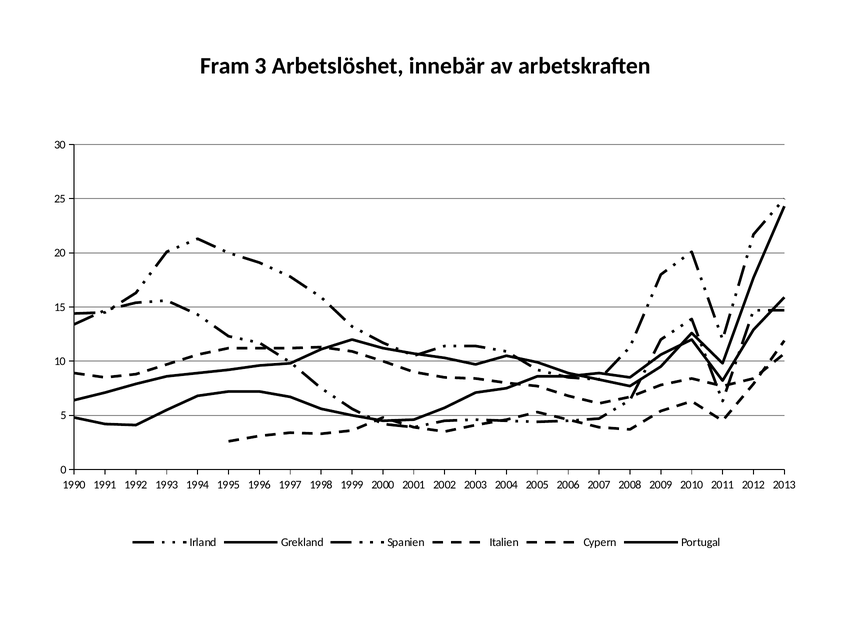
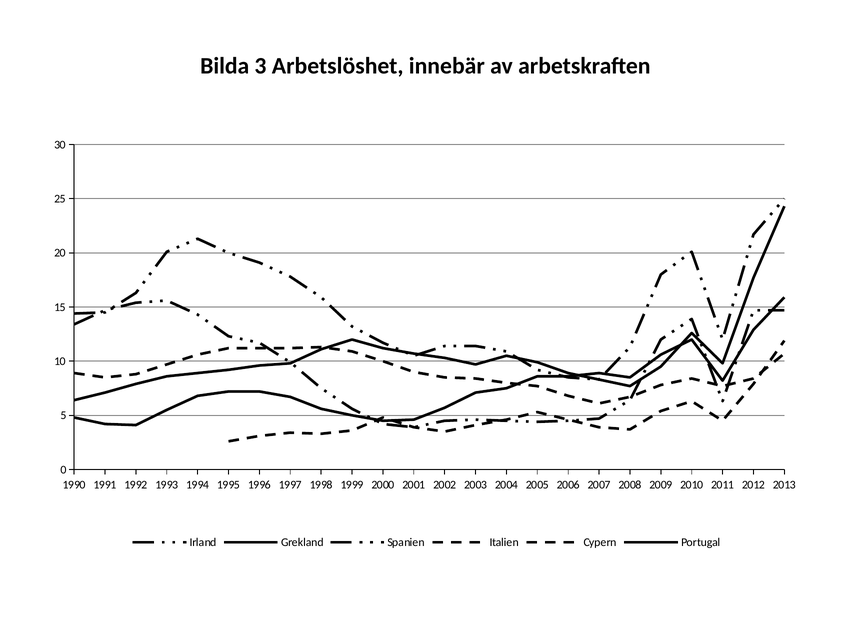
Fram: Fram -> Bilda (225, 66)
